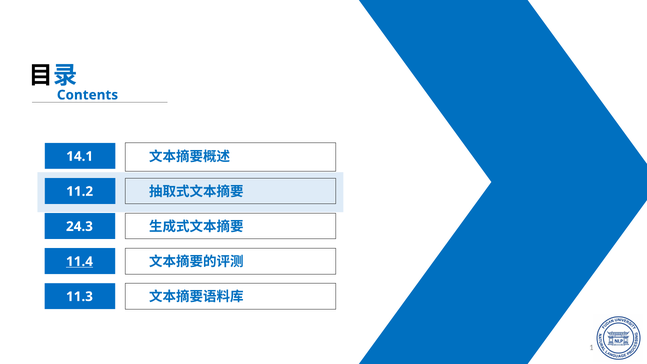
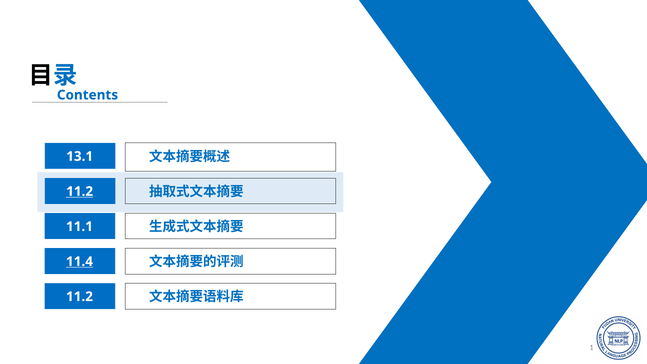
14.1: 14.1 -> 13.1 (80, 156)
11.2 underline: none -> present (80, 191)
24.3: 24.3 -> 11.1 (79, 226)
11.3: 11.3 -> 11.2 (79, 297)
